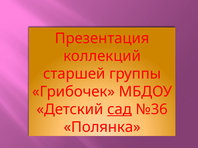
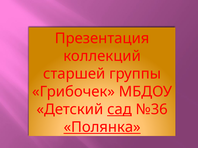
Полянка underline: none -> present (102, 128)
